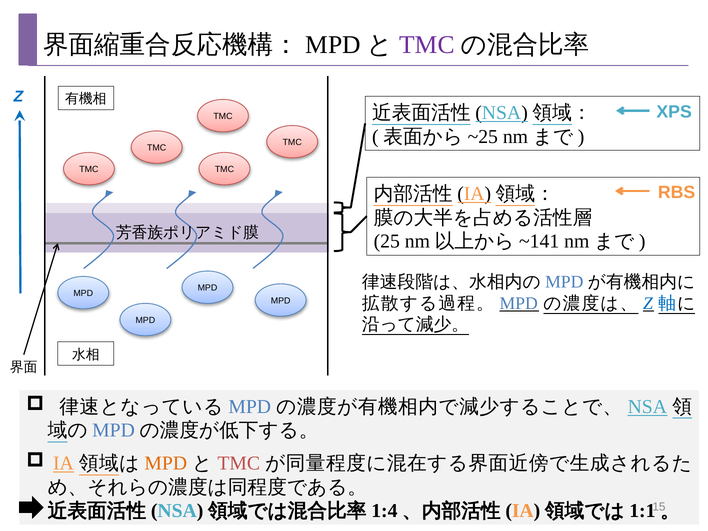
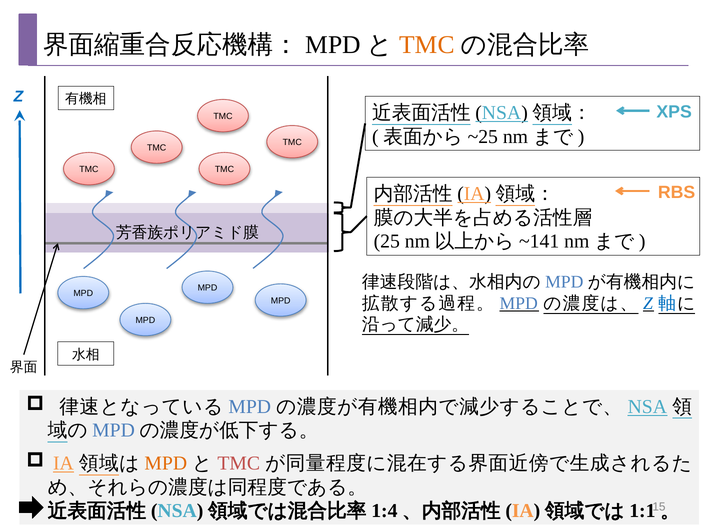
TMC colour: purple -> orange (427, 45)
